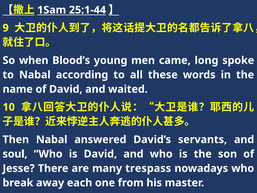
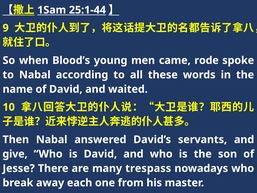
long: long -> rode (207, 60)
soul: soul -> give (15, 154)
